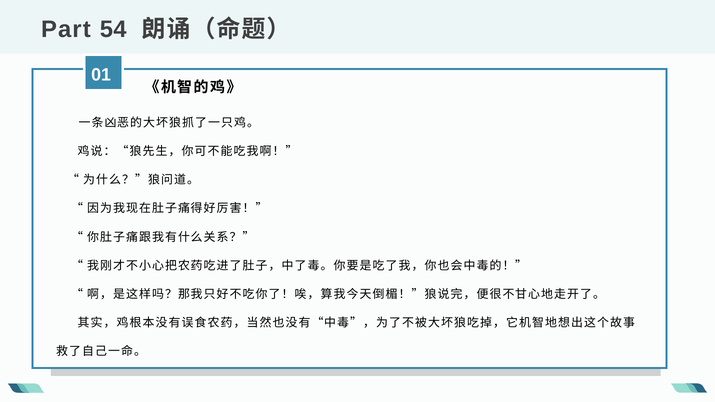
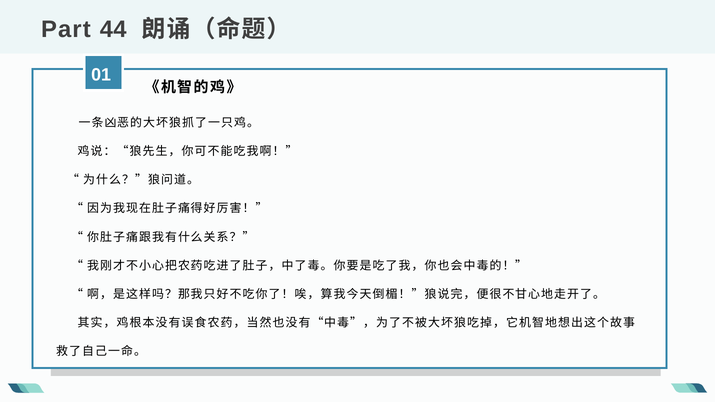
54: 54 -> 44 (113, 29)
